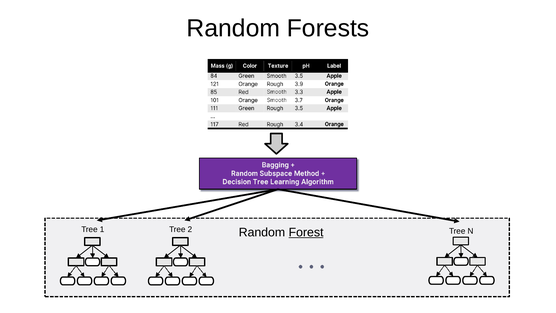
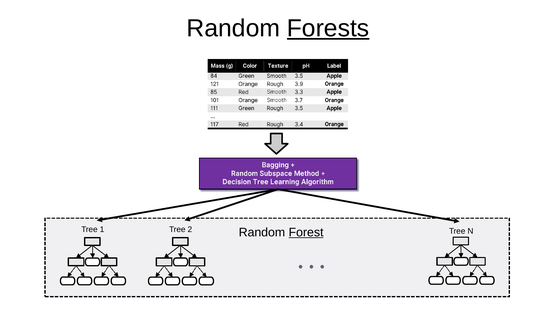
Forests underline: none -> present (328, 28)
